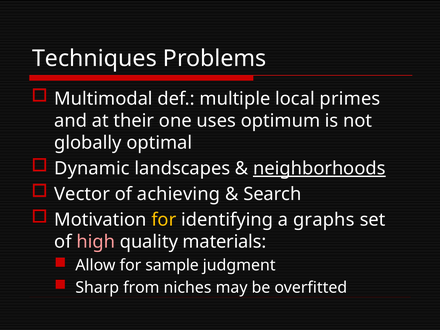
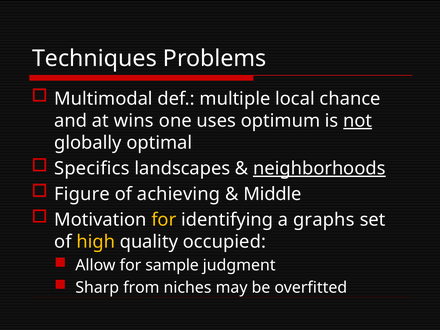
primes: primes -> chance (350, 99)
their: their -> wins (134, 121)
not underline: none -> present (358, 121)
Dynamic: Dynamic -> Specifics (92, 168)
Vector: Vector -> Figure (82, 194)
Search: Search -> Middle (272, 194)
high colour: pink -> yellow (96, 242)
materials: materials -> occupied (224, 242)
